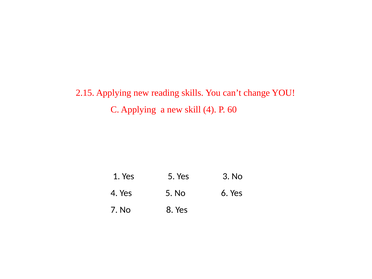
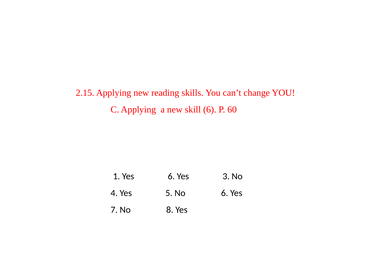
skill 4: 4 -> 6 (210, 109)
1 Yes 5: 5 -> 6 (171, 176)
